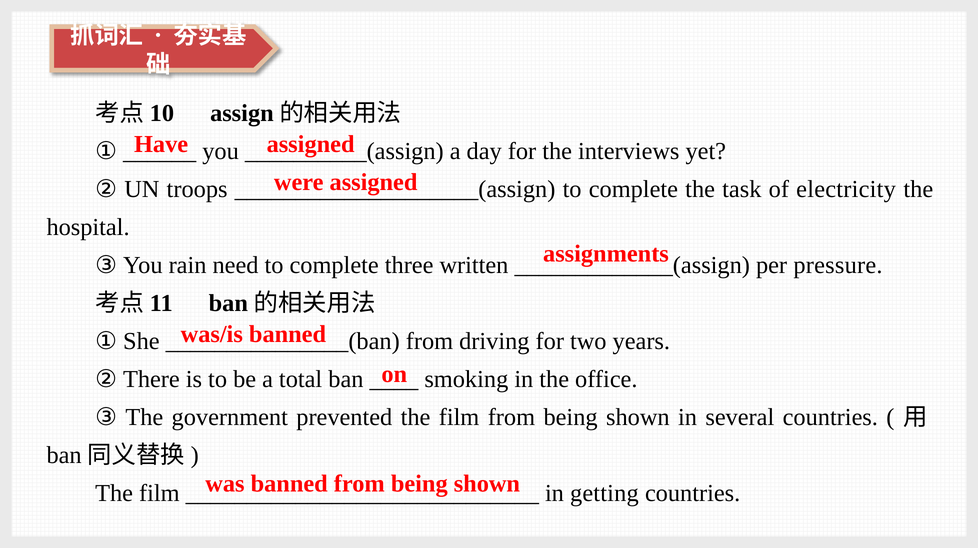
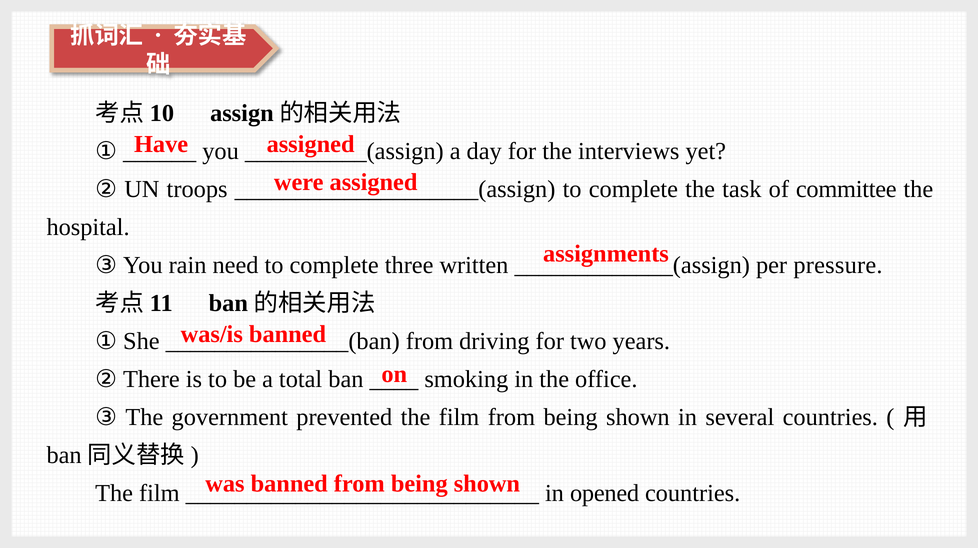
electricity: electricity -> committee (846, 189)
getting: getting -> opened (605, 493)
